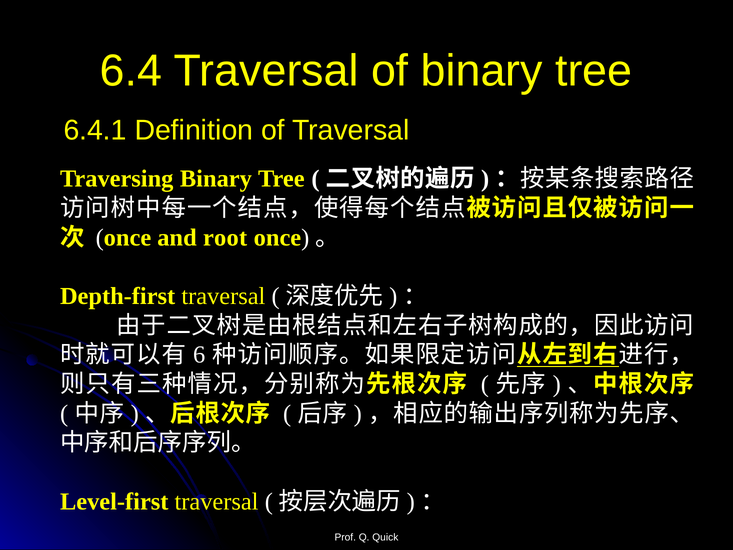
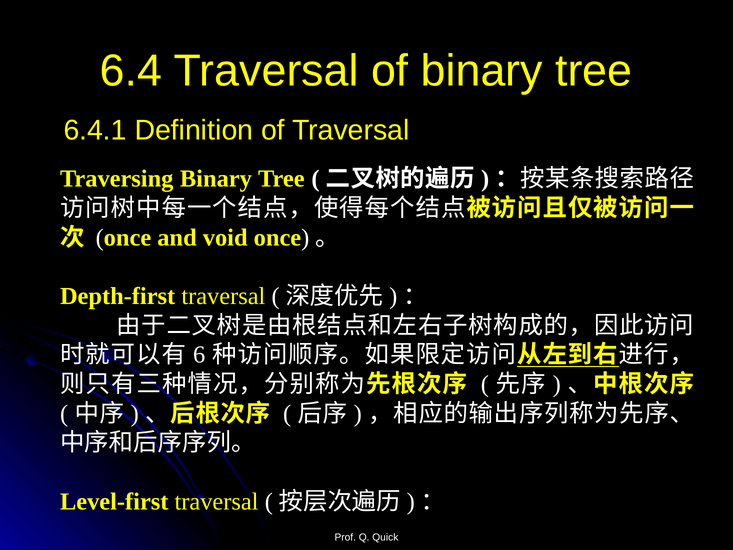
root: root -> void (225, 237)
